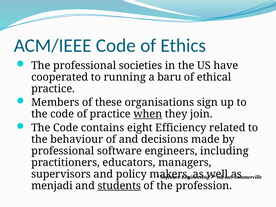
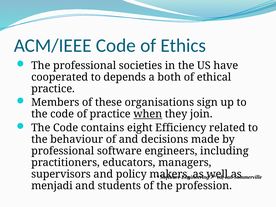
running: running -> depends (125, 77)
baru: baru -> both (169, 77)
students underline: present -> none (119, 186)
